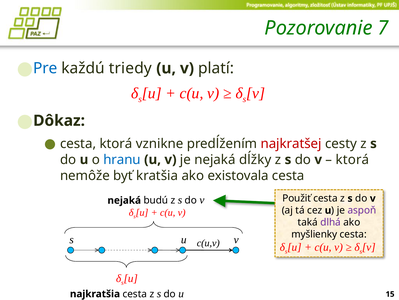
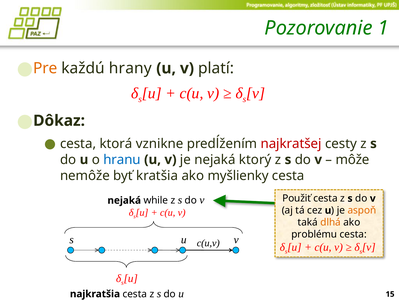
7: 7 -> 1 (383, 28)
Pre colour: blue -> orange (45, 68)
triedy: triedy -> hrany (130, 68)
dĺžky: dĺžky -> ktorý (255, 159)
ktorá: ktorá -> môže (353, 159)
existovala: existovala -> myšlienky (238, 175)
budú: budú -> while (156, 200)
aspoň colour: purple -> orange (362, 210)
dlhá colour: purple -> orange (331, 222)
myšlienky: myšlienky -> problému (314, 234)
